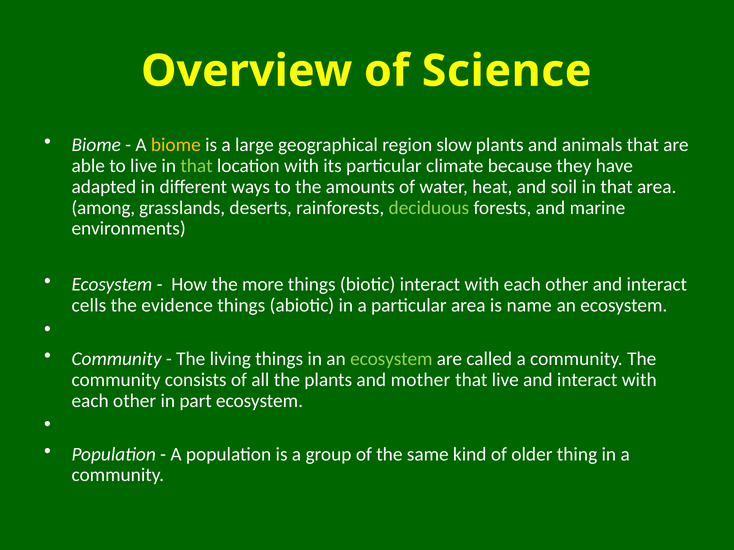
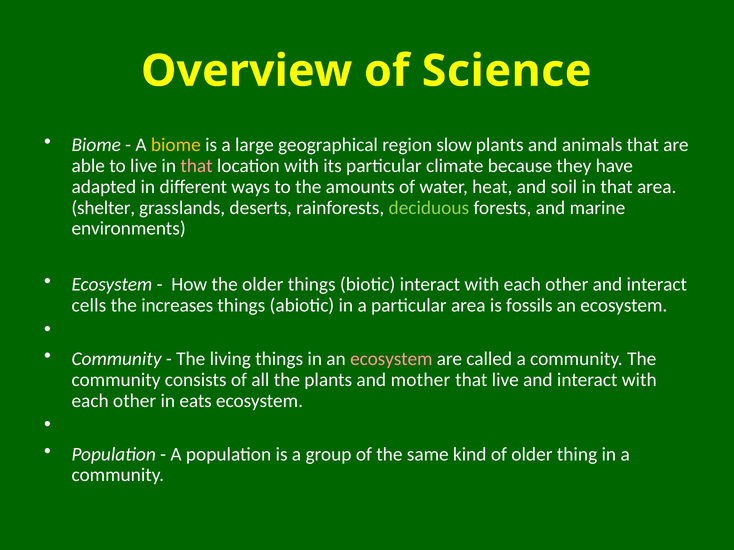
that colour: light green -> pink (197, 166)
among: among -> shelter (103, 208)
the more: more -> older (263, 285)
evidence: evidence -> increases (177, 306)
name: name -> fossils (529, 306)
ecosystem colour: light green -> pink (391, 359)
part: part -> eats (196, 401)
